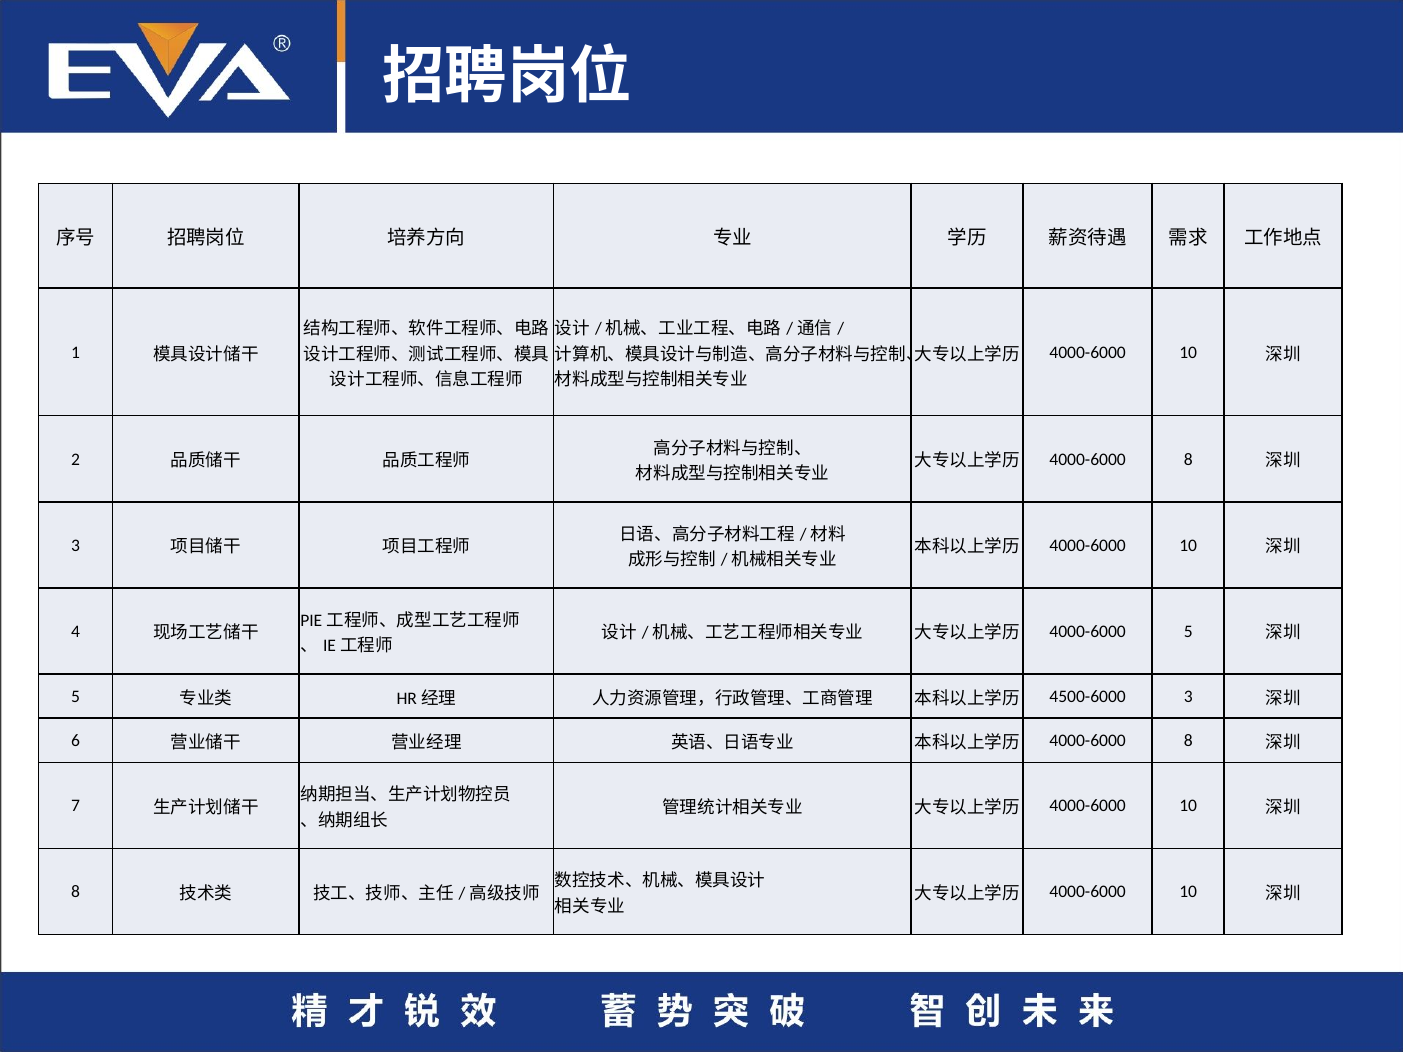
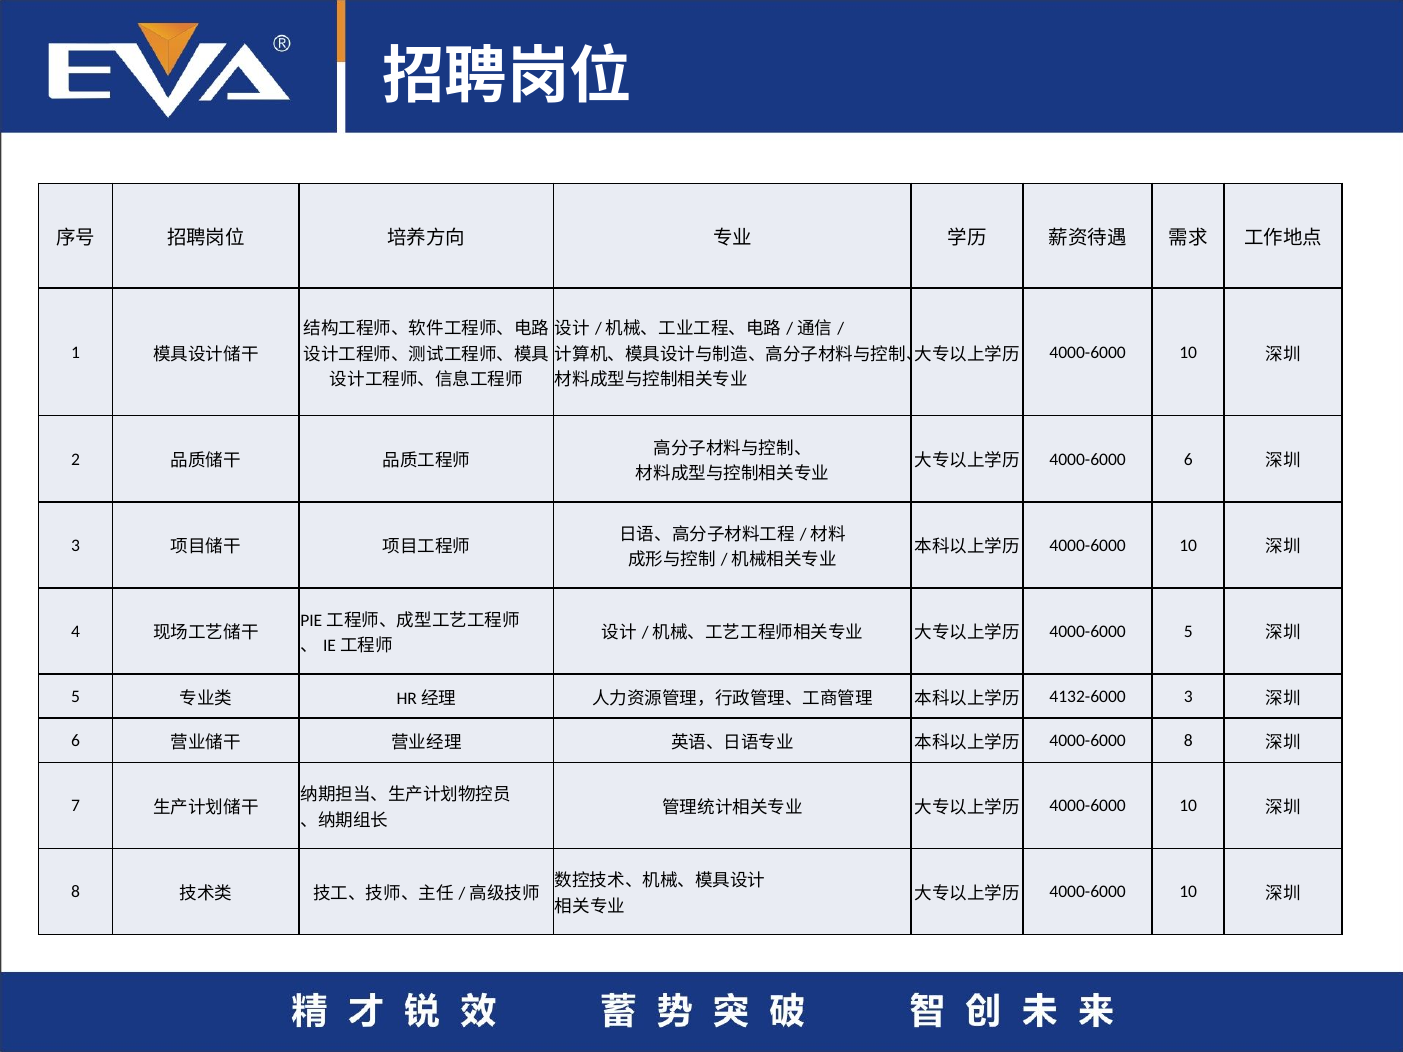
8: 8 -> 6 (1188, 460)
4500-6000: 4500-6000 -> 4132-6000 (1088, 697)
